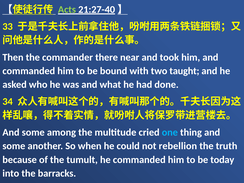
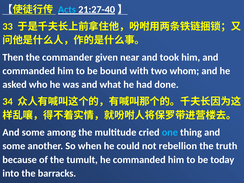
Acts colour: light green -> light blue (67, 9)
there: there -> given (107, 57)
taught: taught -> whom (184, 71)
